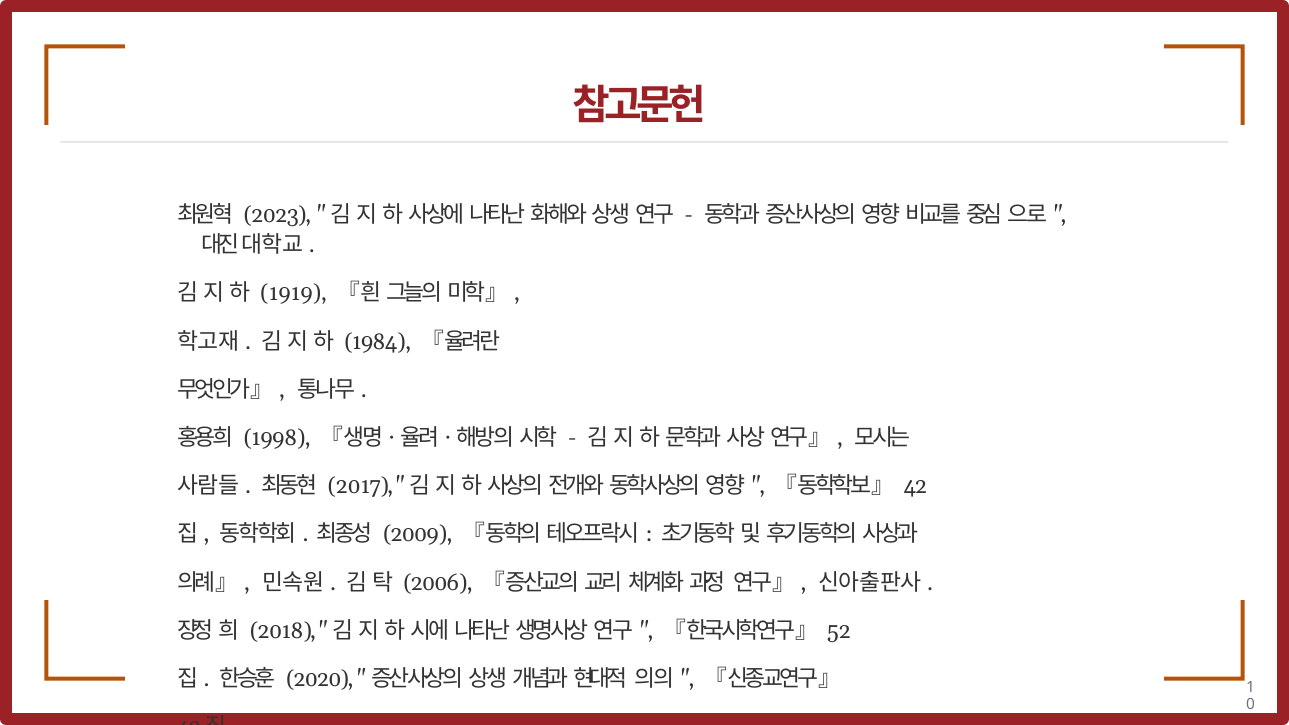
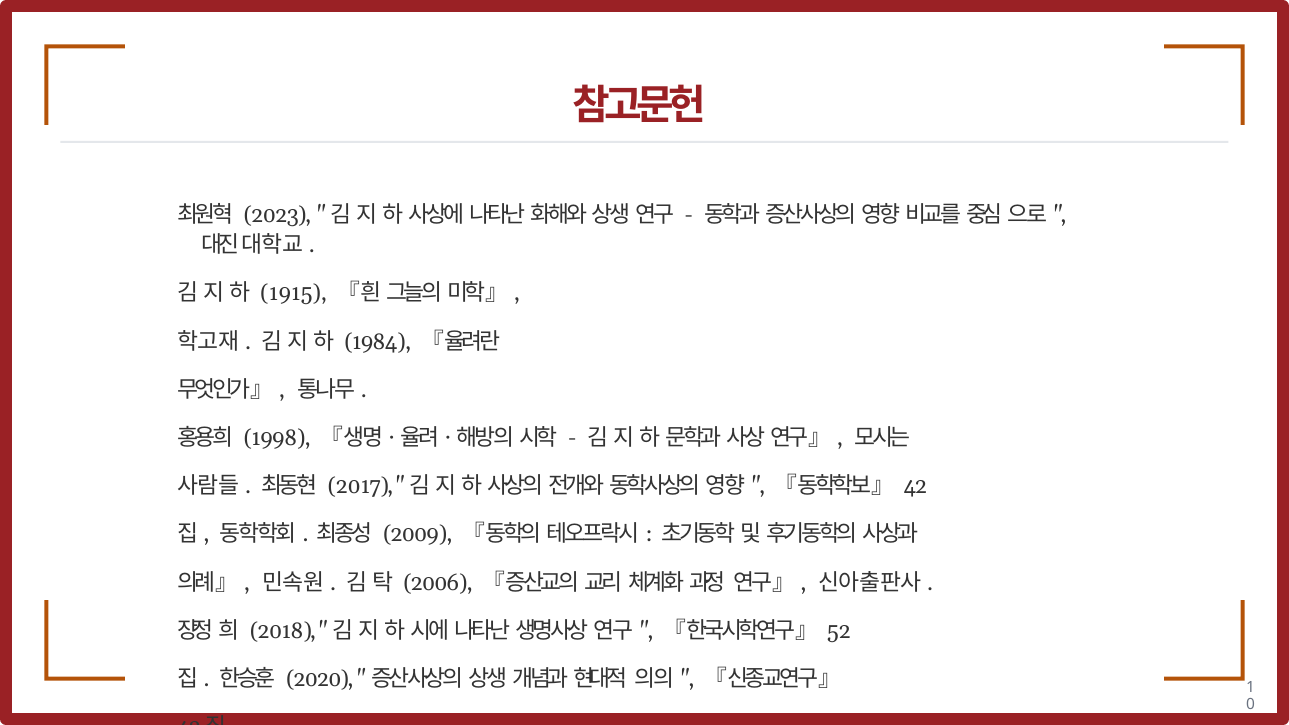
1919: 1919 -> 1915 (294, 294)
